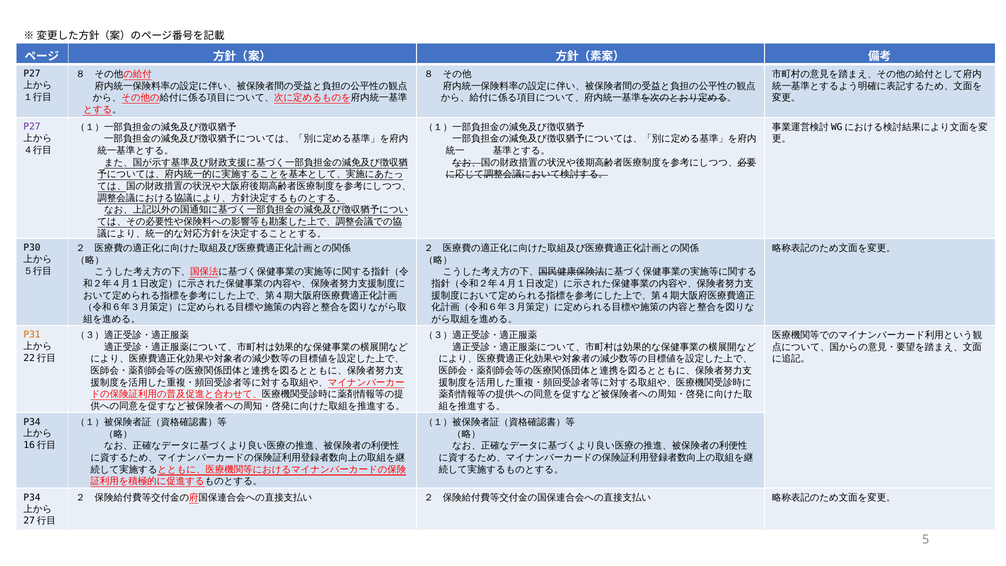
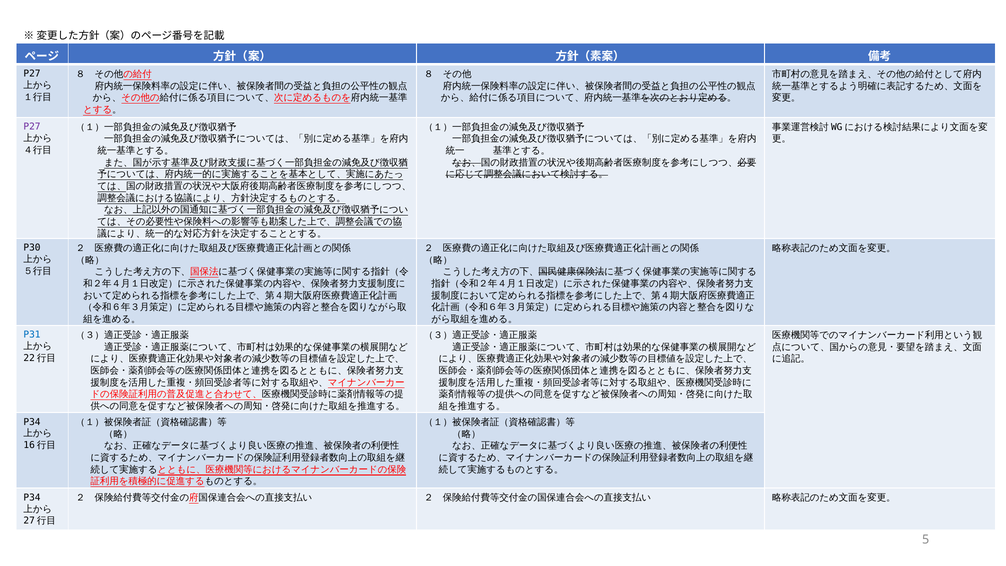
P31 colour: orange -> blue (32, 335)
